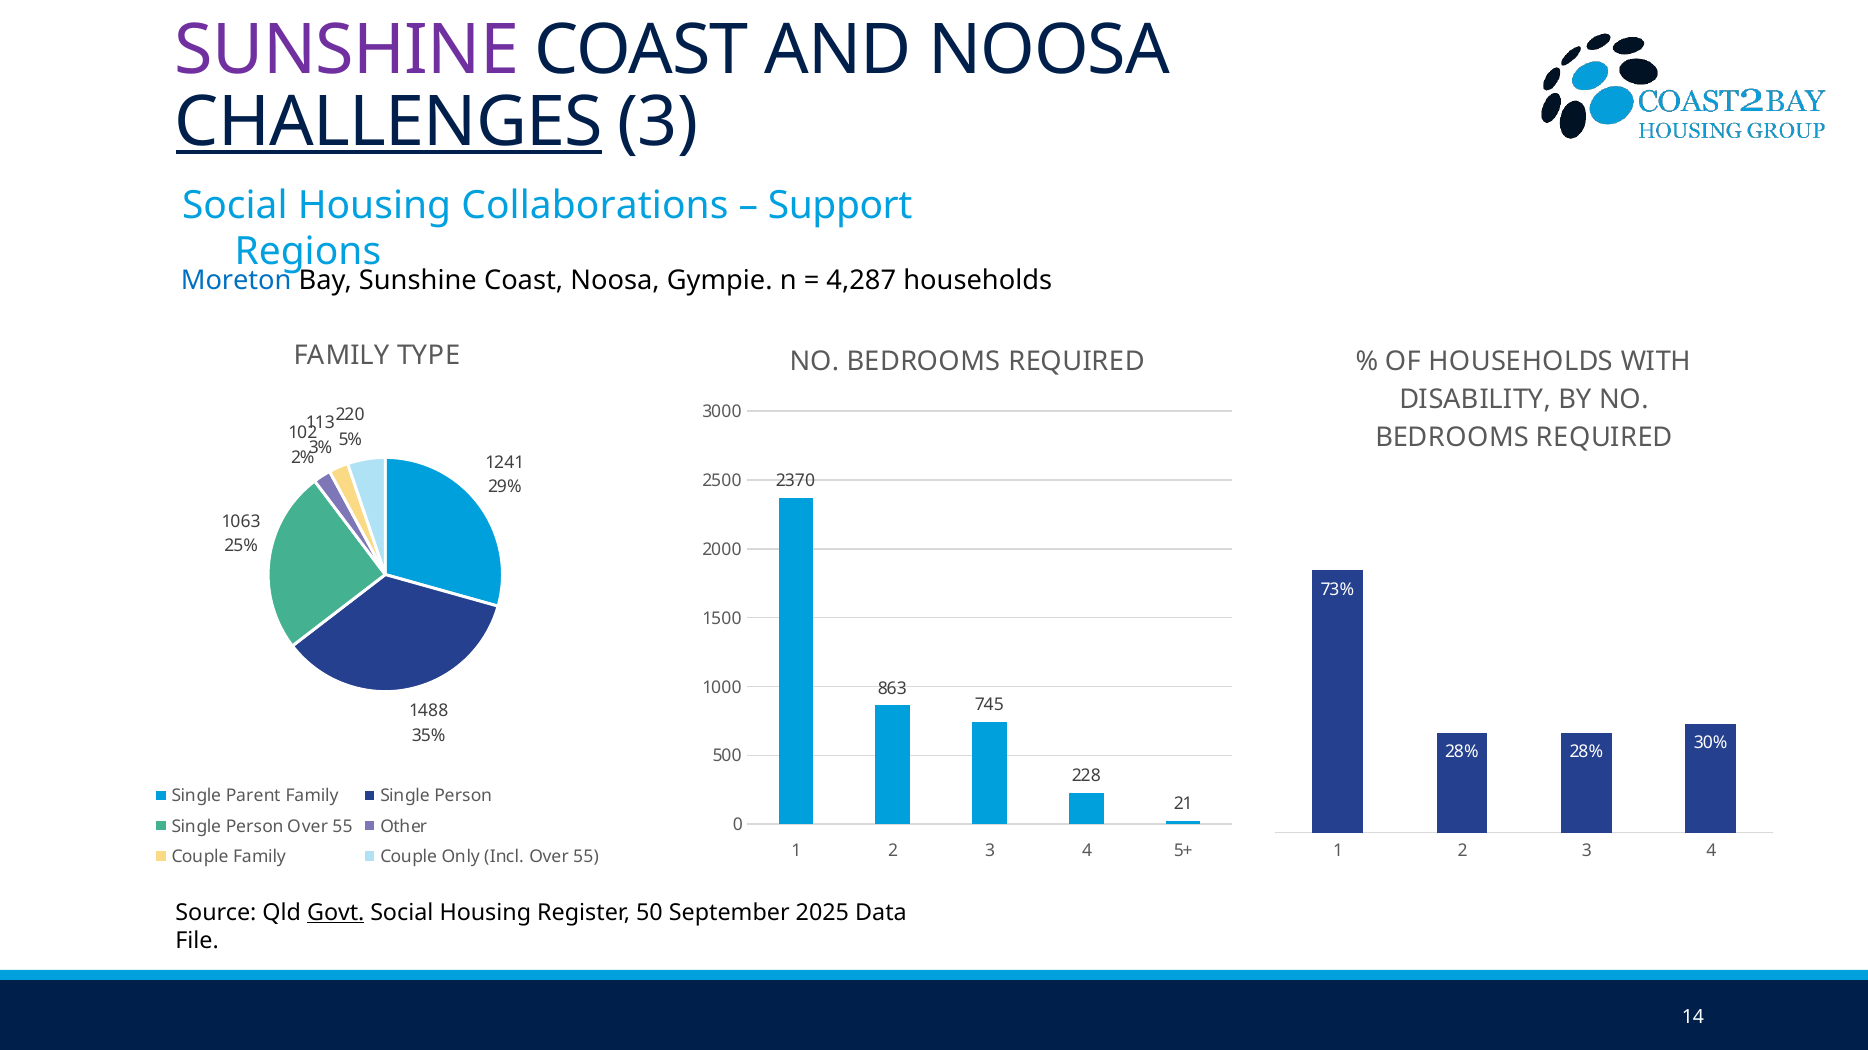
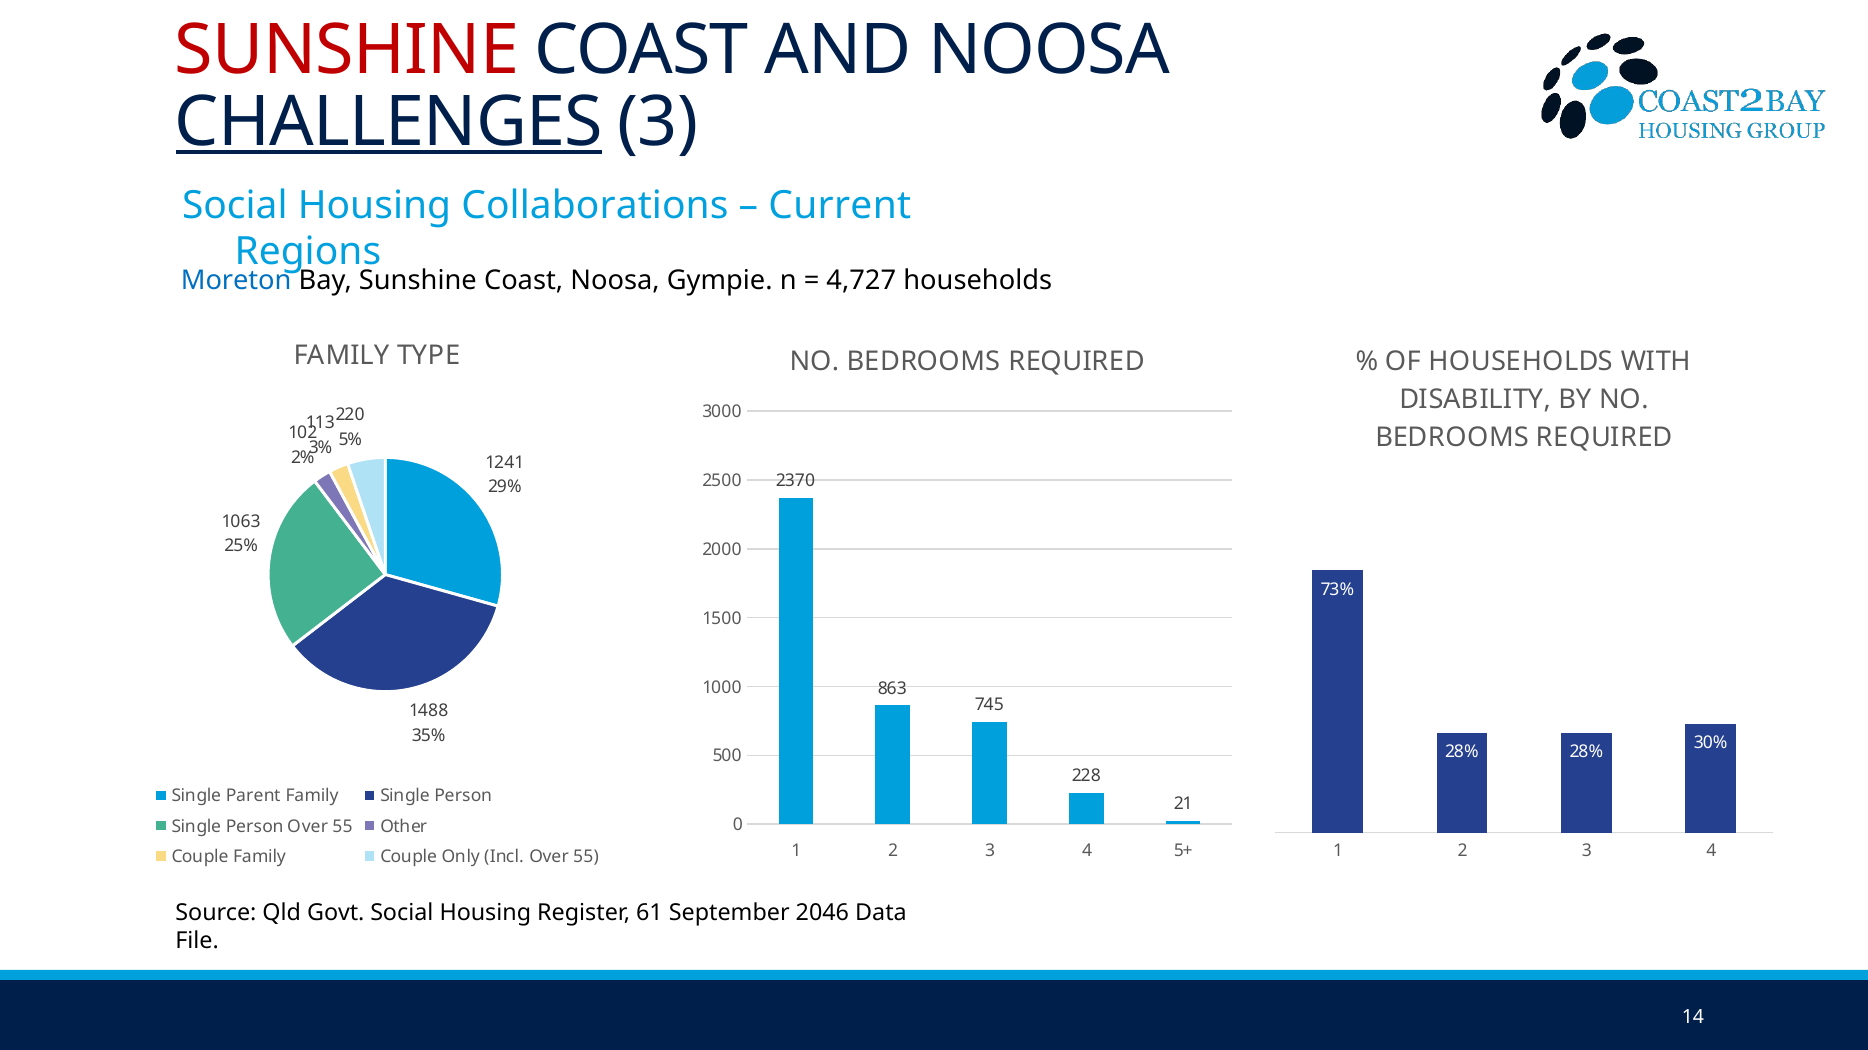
SUNSHINE colour: purple -> red (347, 51)
Support: Support -> Current (840, 205)
4,287: 4,287 -> 4,727 (861, 281)
Govt underline: present -> none (336, 913)
50: 50 -> 61 (649, 913)
2025: 2025 -> 2046 (822, 913)
